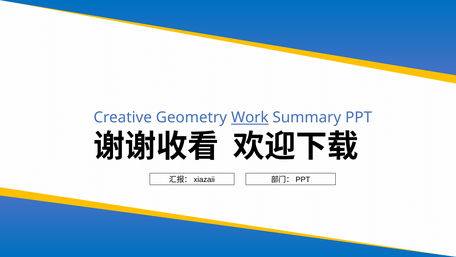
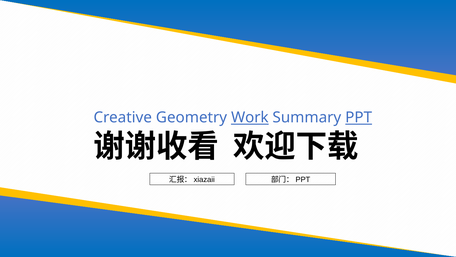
PPT underline: none -> present (359, 117)
